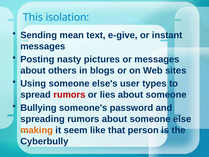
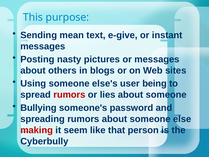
isolation: isolation -> purpose (67, 17)
types: types -> being (155, 83)
making colour: orange -> red (37, 130)
